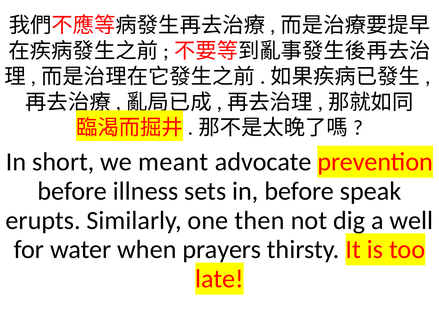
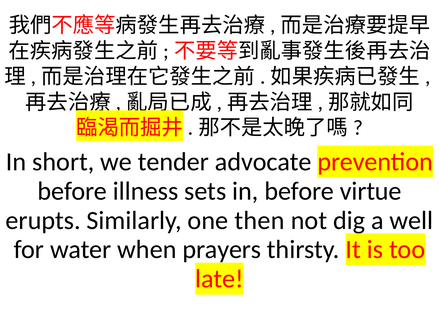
meant: meant -> tender (173, 162)
speak: speak -> virtue (371, 191)
